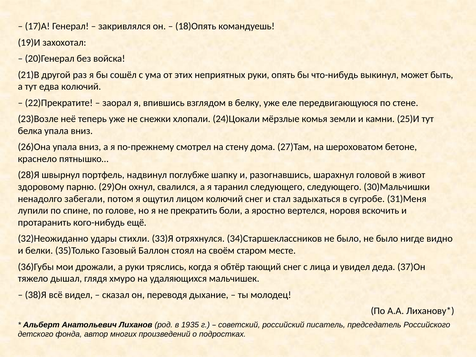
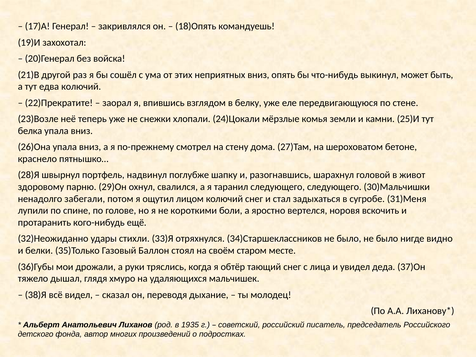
неприятных руки: руки -> вниз (258, 75)
прекратить: прекратить -> короткими (194, 211)
